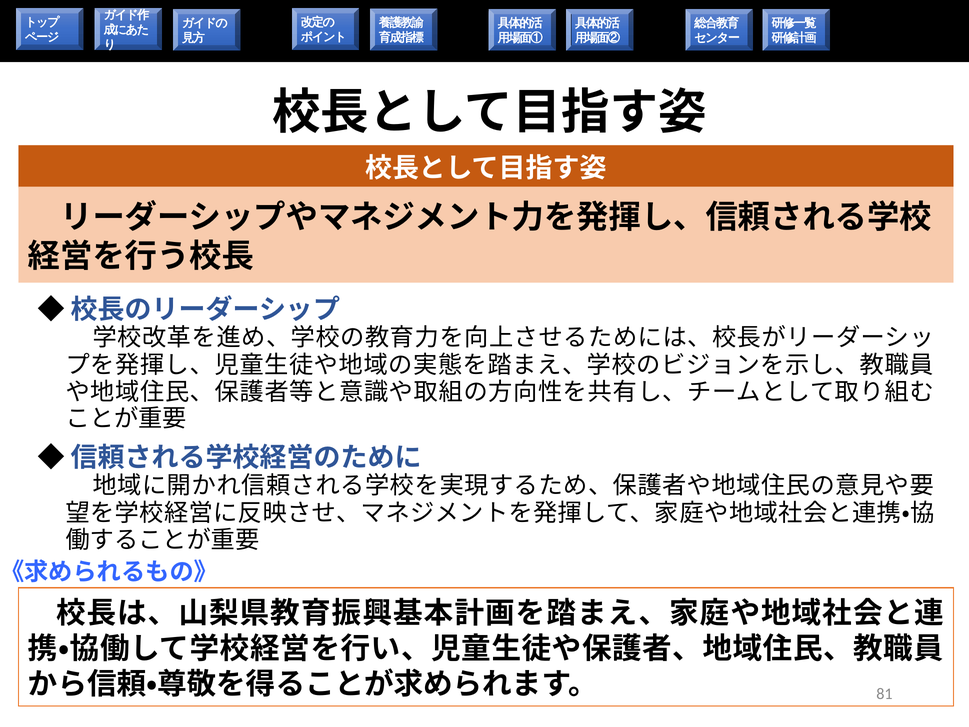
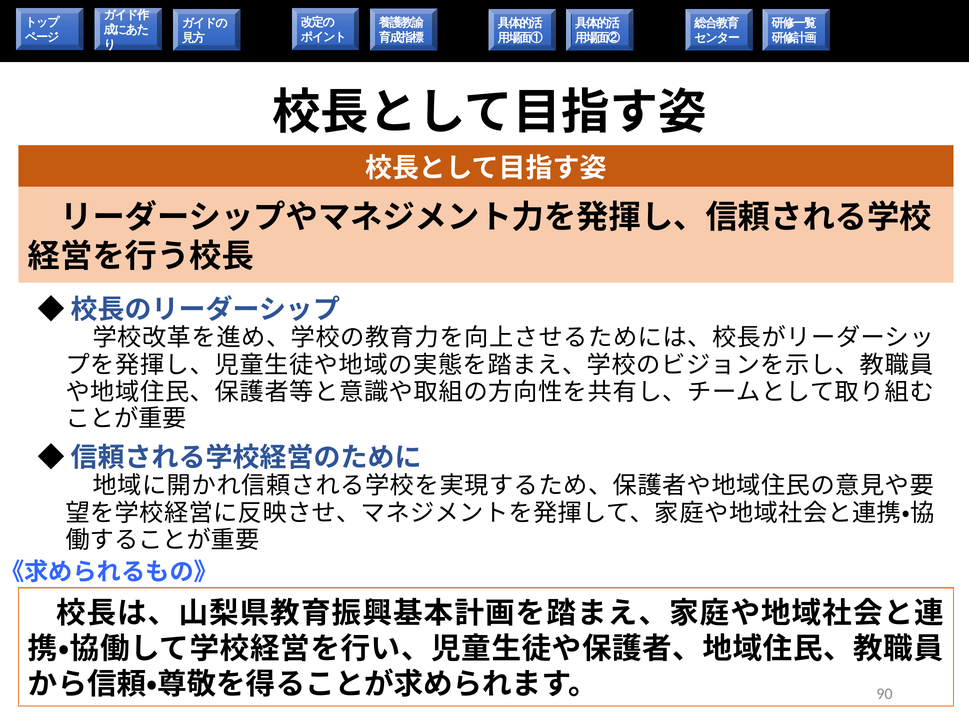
81: 81 -> 90 (885, 694)
